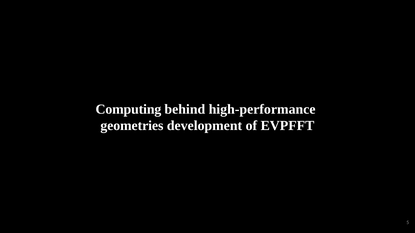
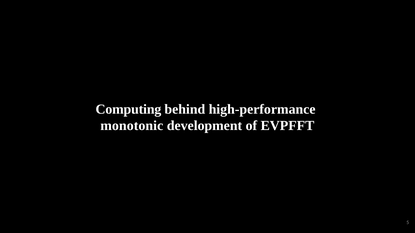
geometries: geometries -> monotonic (132, 126)
